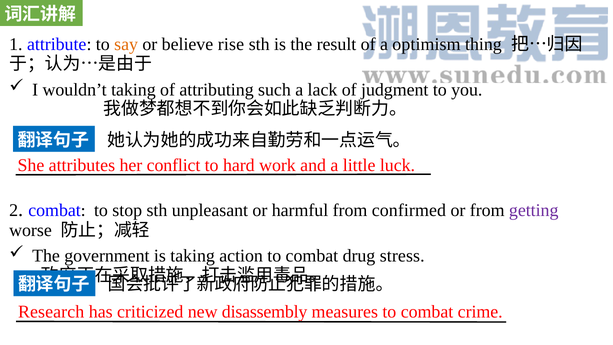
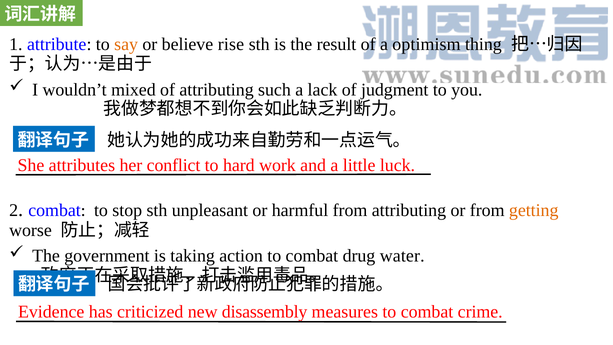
wouldn’t taking: taking -> mixed (133, 90)
from confirmed: confirmed -> attributing (409, 210)
getting colour: purple -> orange (534, 210)
stress: stress -> water (402, 256)
Research: Research -> Evidence (51, 312)
